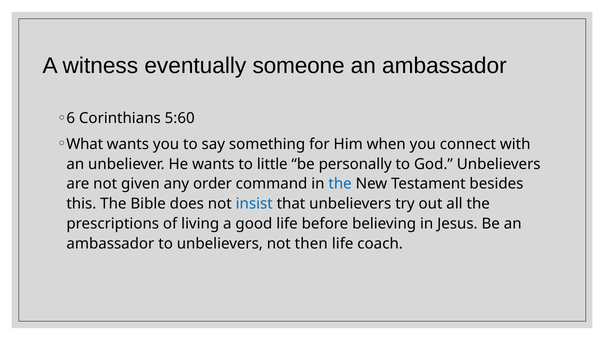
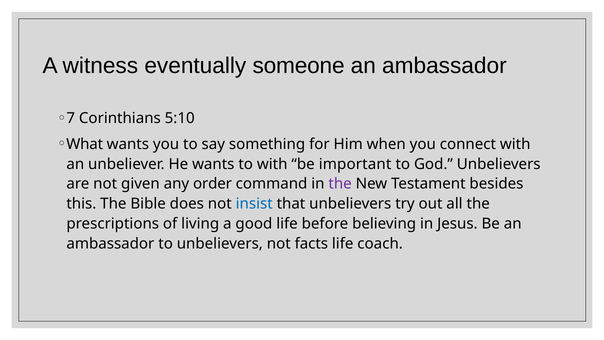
6: 6 -> 7 (71, 118)
5:60: 5:60 -> 5:10 (180, 118)
to little: little -> with (272, 164)
personally: personally -> important (355, 164)
the colour: blue -> purple (340, 184)
then: then -> facts (311, 244)
